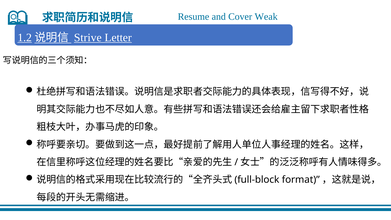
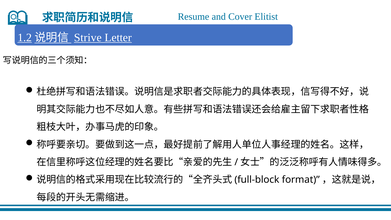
Weak: Weak -> Elitist (266, 17)
